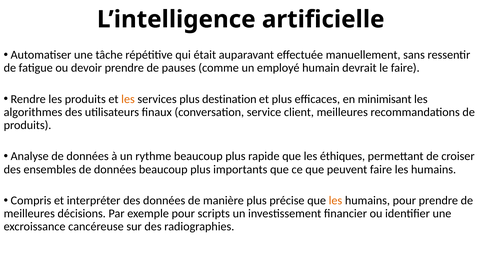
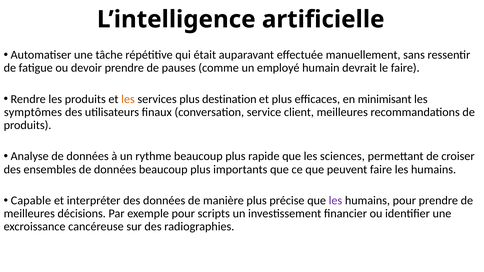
algorithmes: algorithmes -> symptômes (33, 112)
éthiques: éthiques -> sciences (342, 156)
Compris: Compris -> Capable (31, 201)
les colour: orange -> purple (335, 201)
